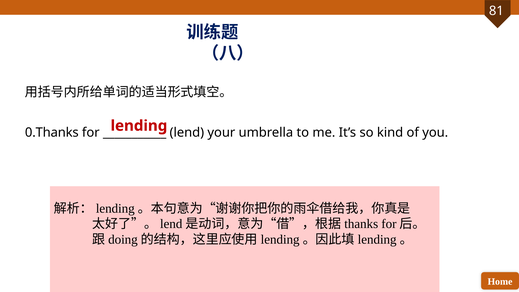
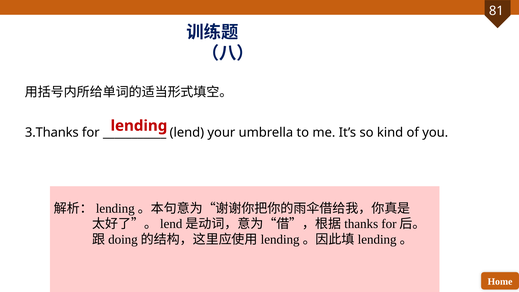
0.Thanks: 0.Thanks -> 3.Thanks (52, 133)
